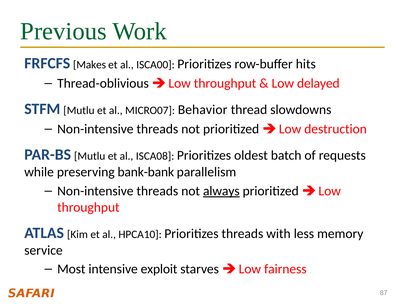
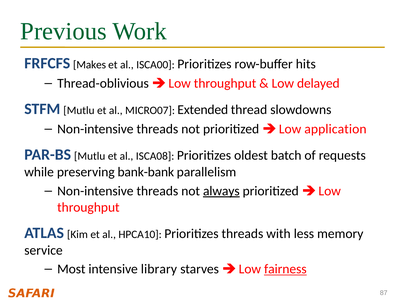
Behavior: Behavior -> Extended (203, 110)
destruction: destruction -> application (335, 129)
exploit: exploit -> library (159, 269)
fairness underline: none -> present (285, 269)
